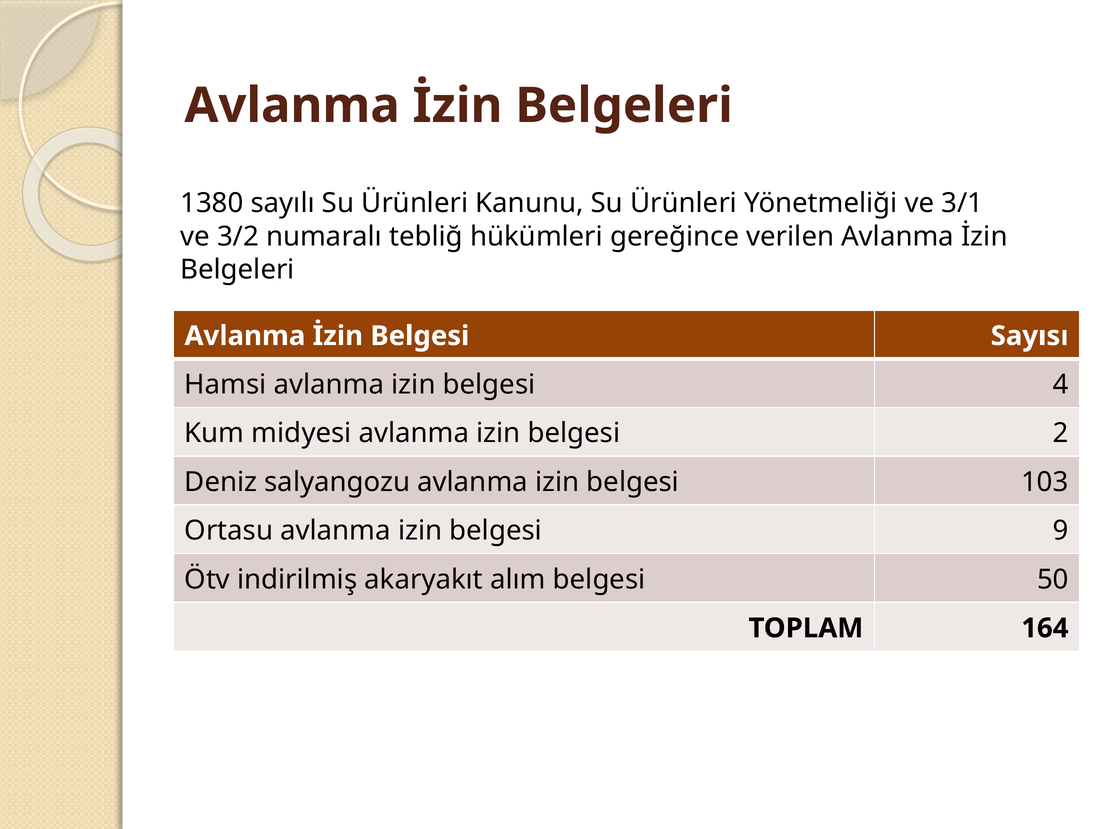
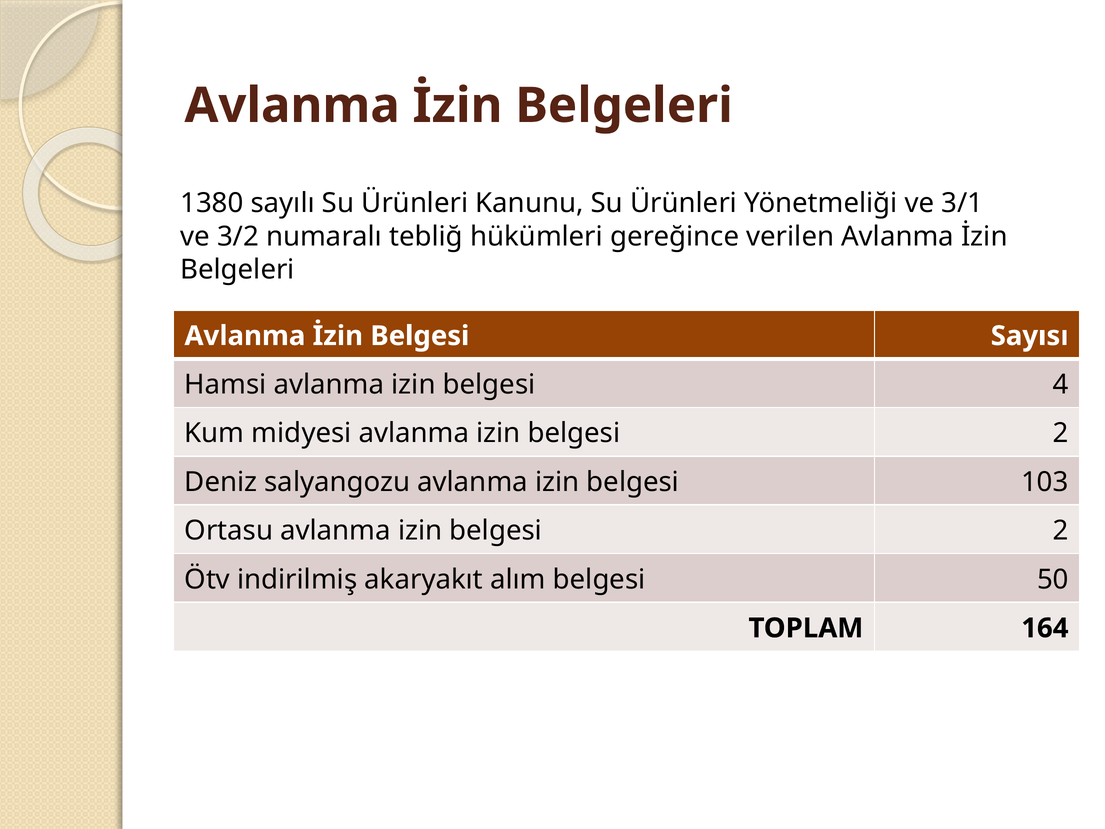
9: 9 -> 2 (1061, 531)
